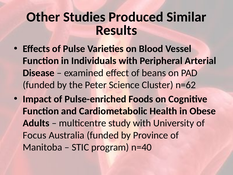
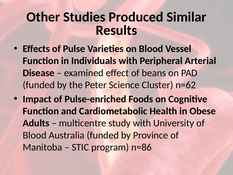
Focus: Focus -> Blood (35, 135)
n=40: n=40 -> n=86 (141, 147)
